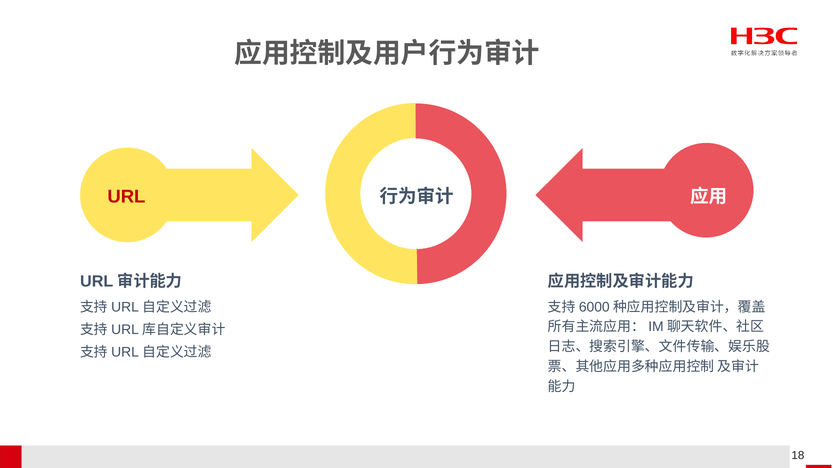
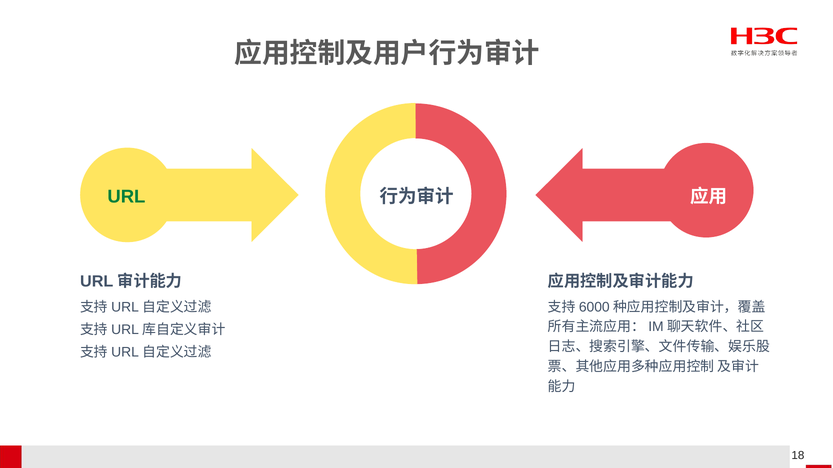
URL colour: red -> green (126, 197)
